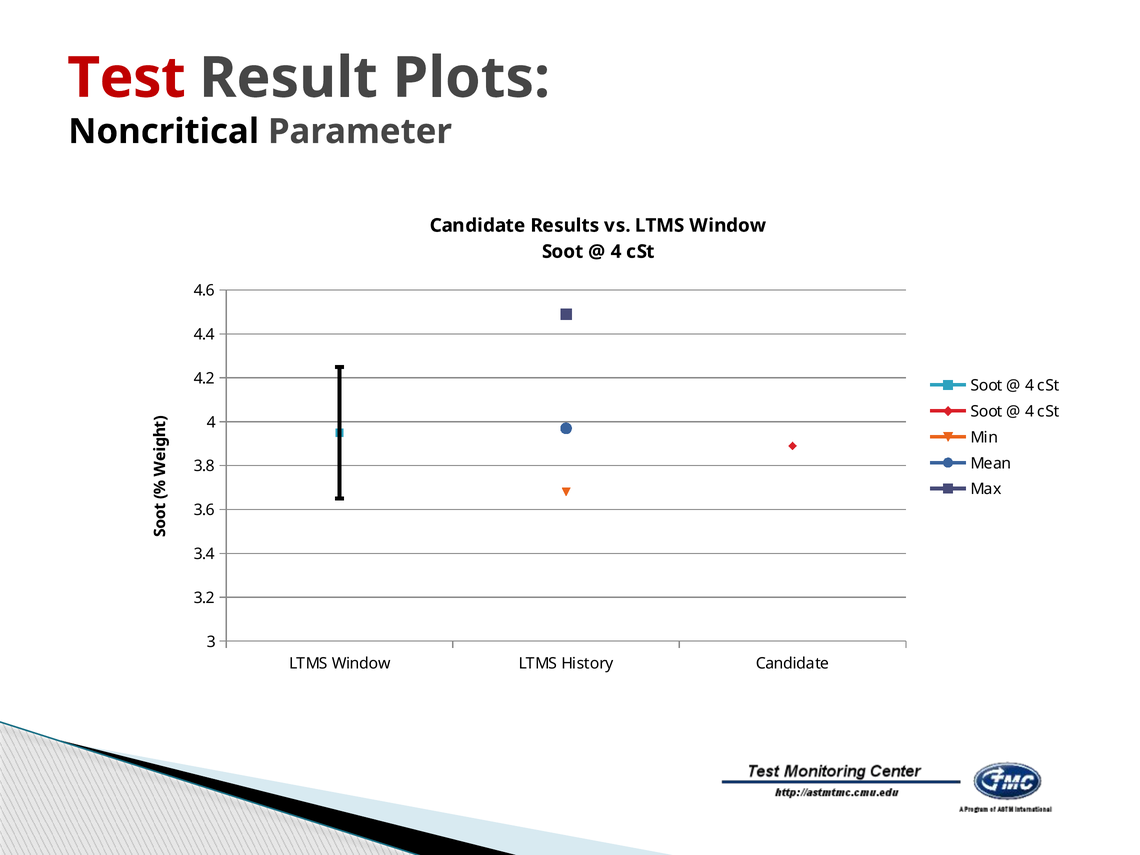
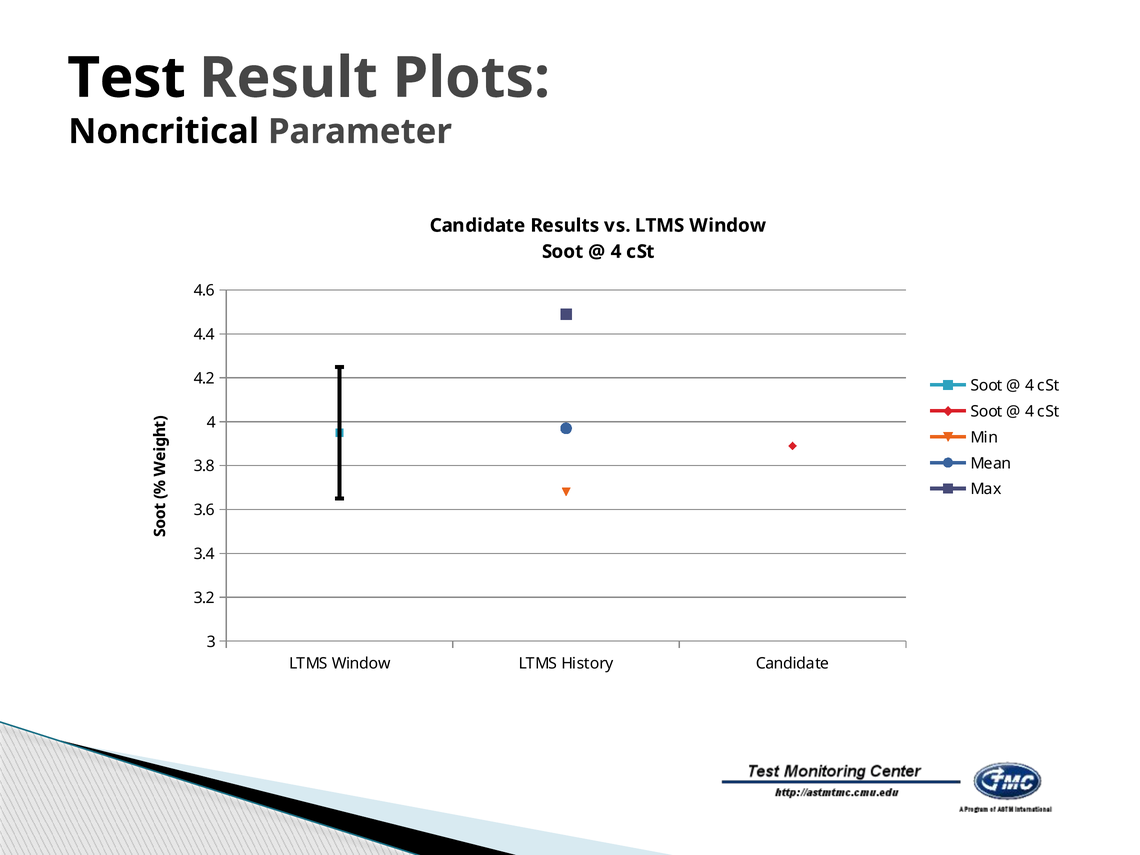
Test colour: red -> black (127, 78)
